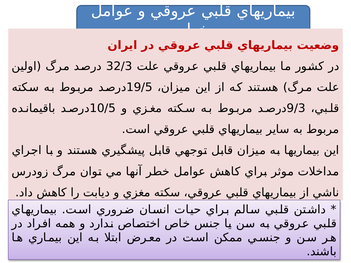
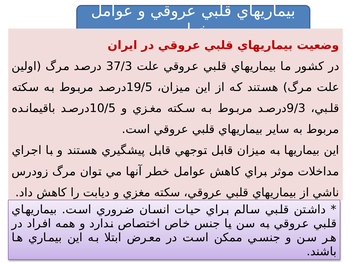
32/3: 32/3 -> 37/3 (119, 66)
